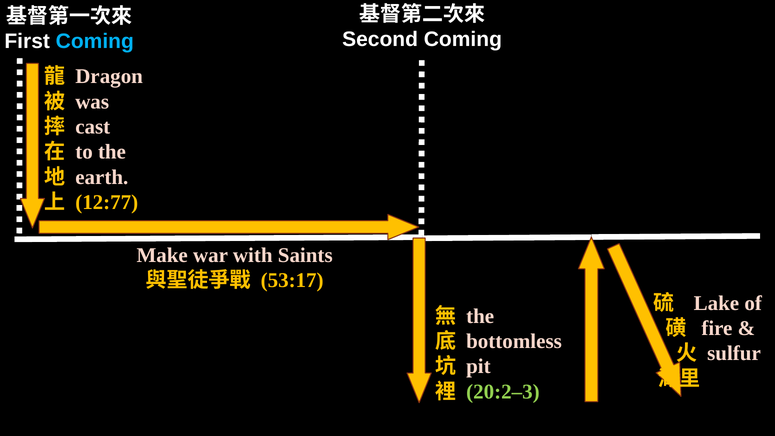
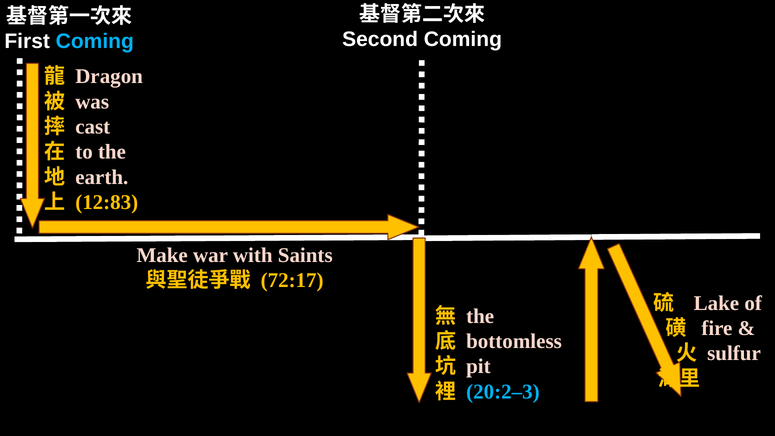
12:77: 12:77 -> 12:83 (107, 202)
53:17: 53:17 -> 72:17 (292, 280)
20:2–3 colour: light green -> light blue (503, 392)
